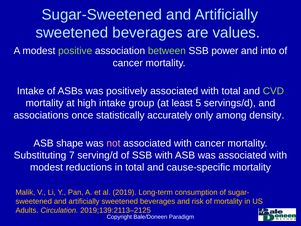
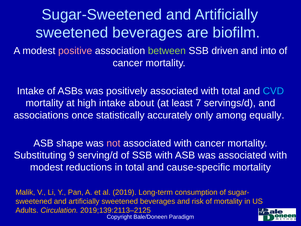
values: values -> biofilm (236, 33)
positive colour: light green -> pink (75, 51)
power: power -> driven (225, 51)
CVD colour: light green -> light blue (273, 91)
group: group -> about (141, 103)
5: 5 -> 7 (198, 103)
density: density -> equally (267, 115)
7: 7 -> 9 (72, 155)
